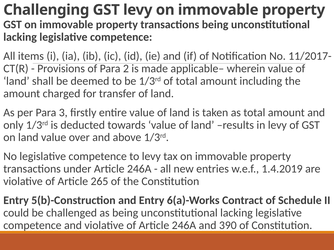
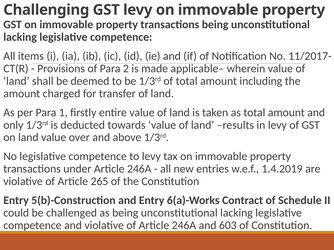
3: 3 -> 1 (63, 113)
390: 390 -> 603 (228, 226)
